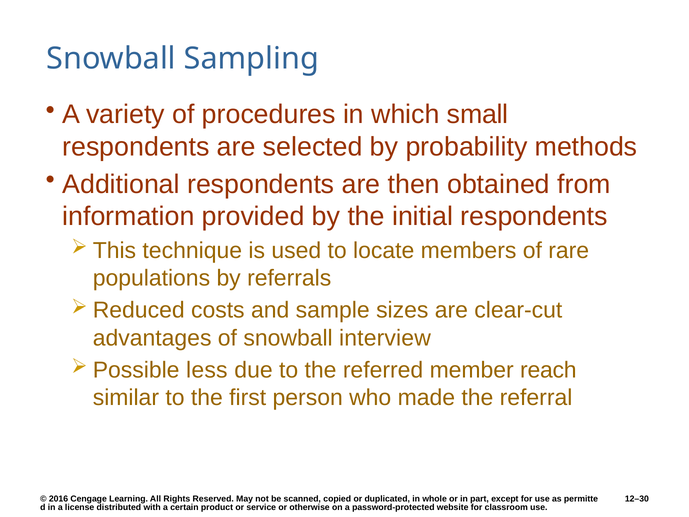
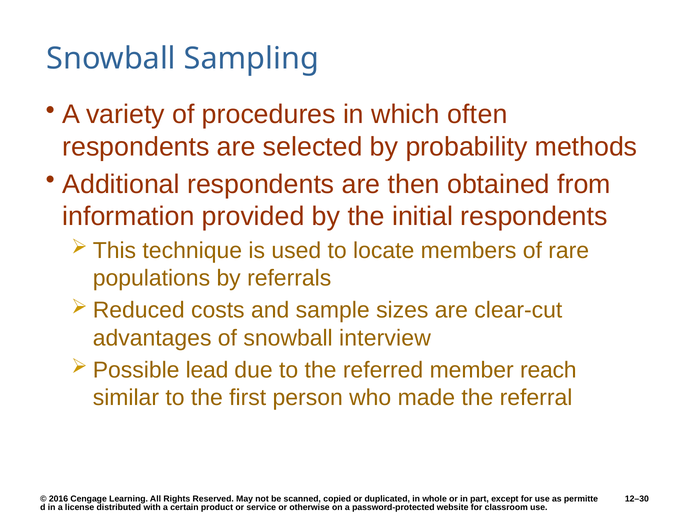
small: small -> often (477, 114)
less: less -> lead (207, 370)
